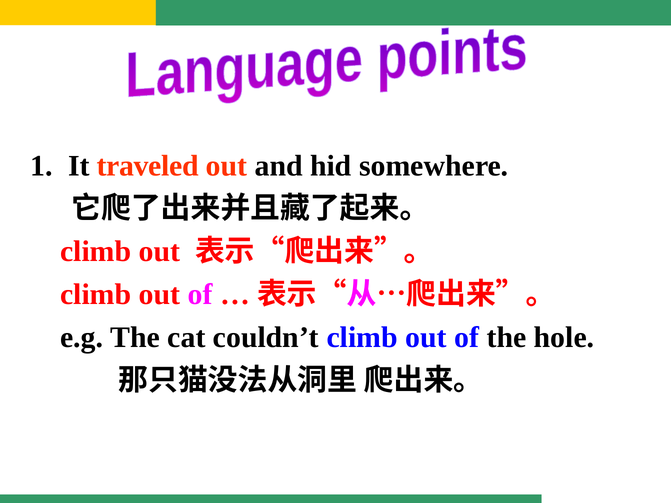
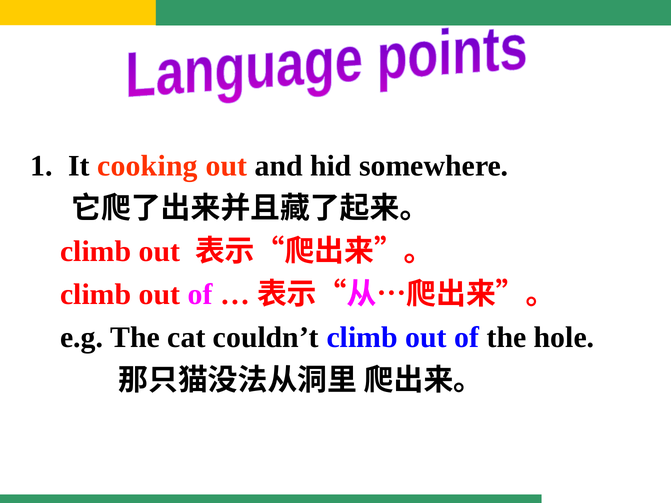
traveled: traveled -> cooking (147, 166)
